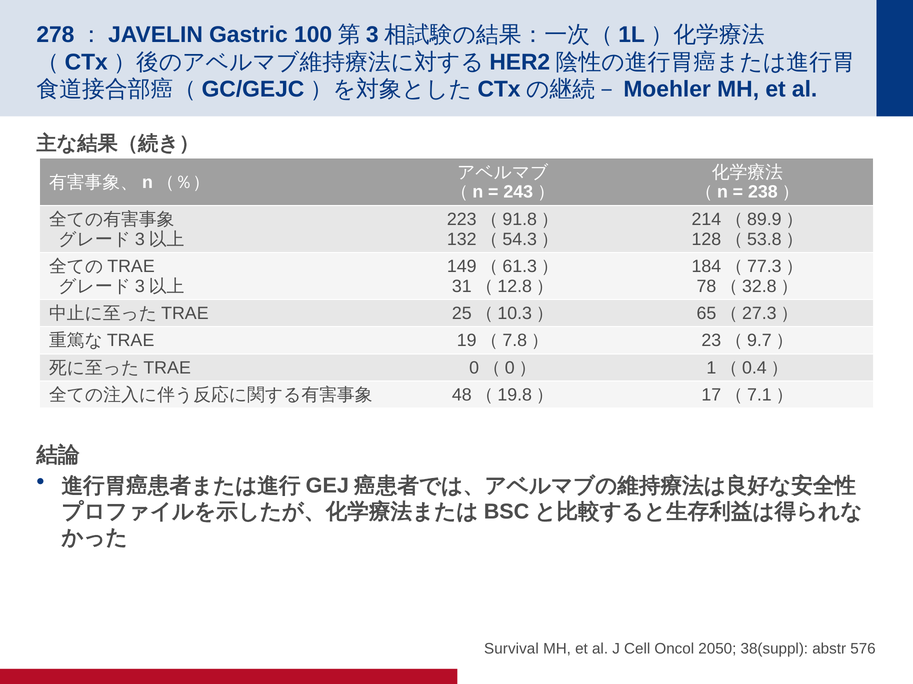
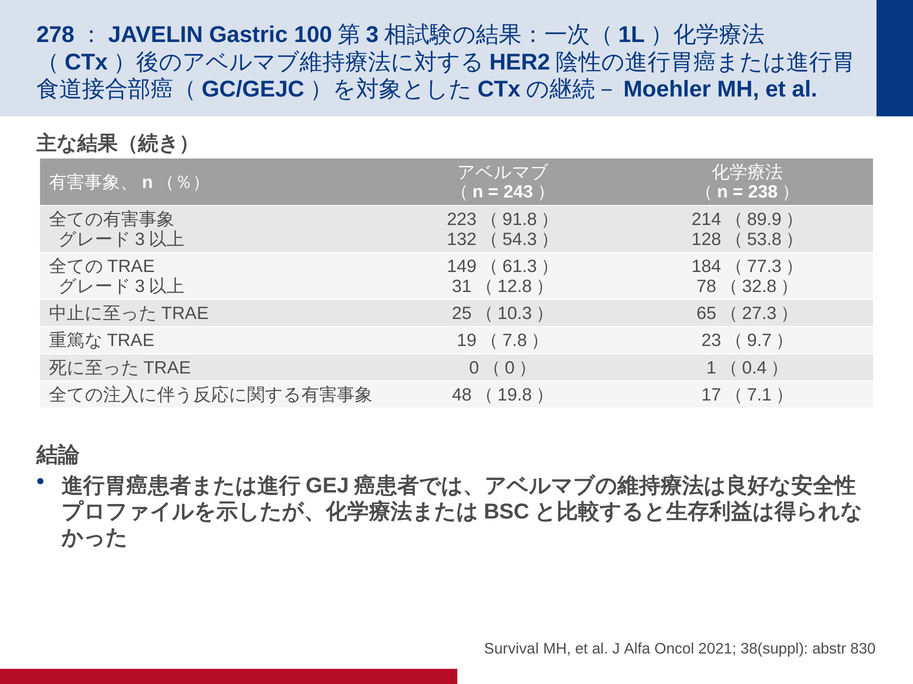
Cell: Cell -> Alfa (637, 649)
2050: 2050 -> 2021 (717, 649)
576: 576 -> 830 (863, 649)
